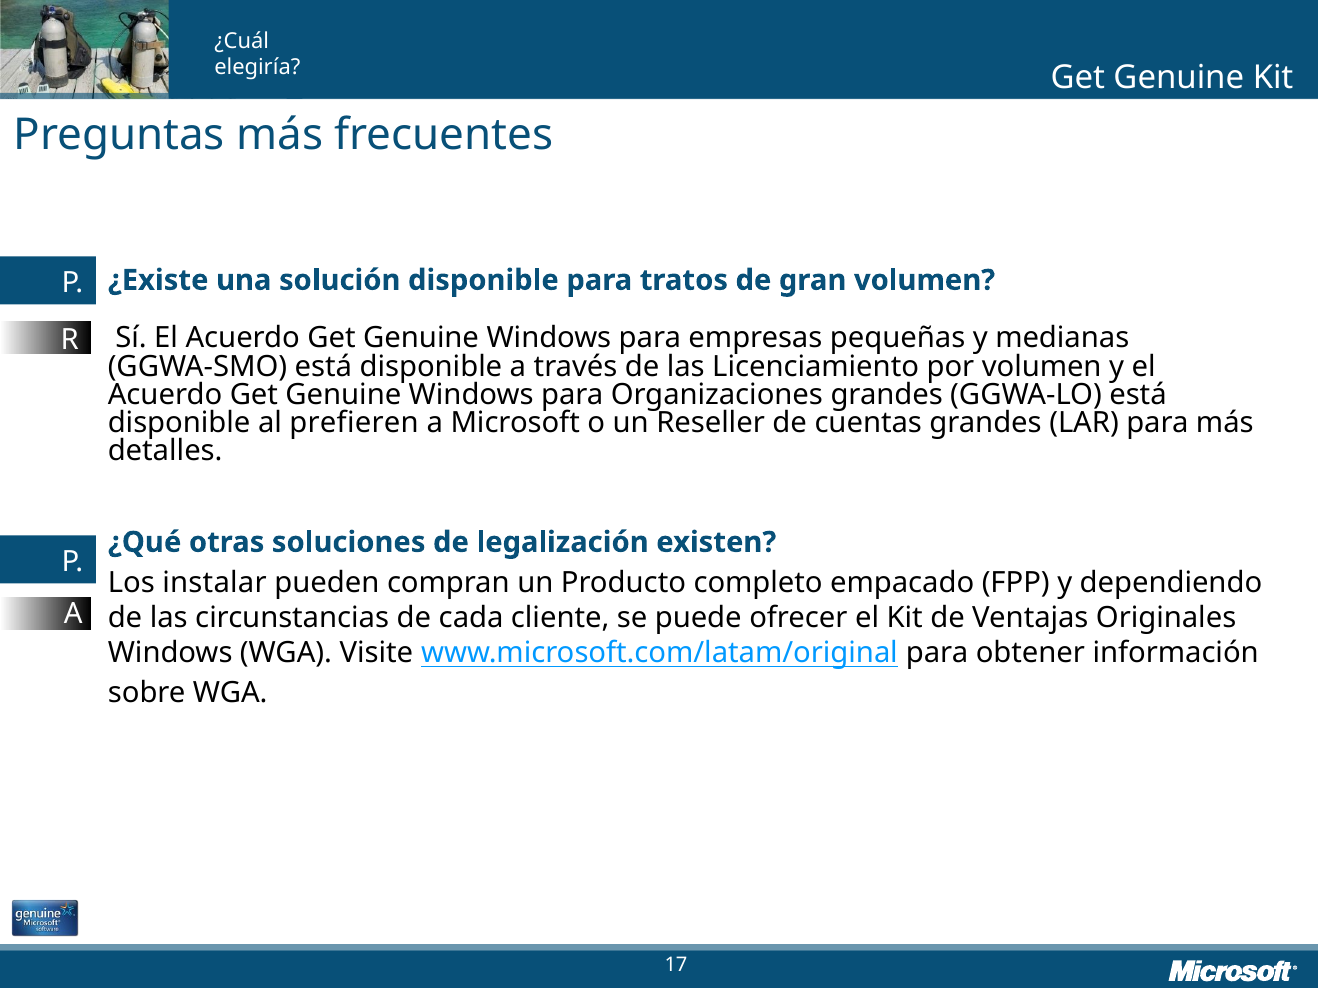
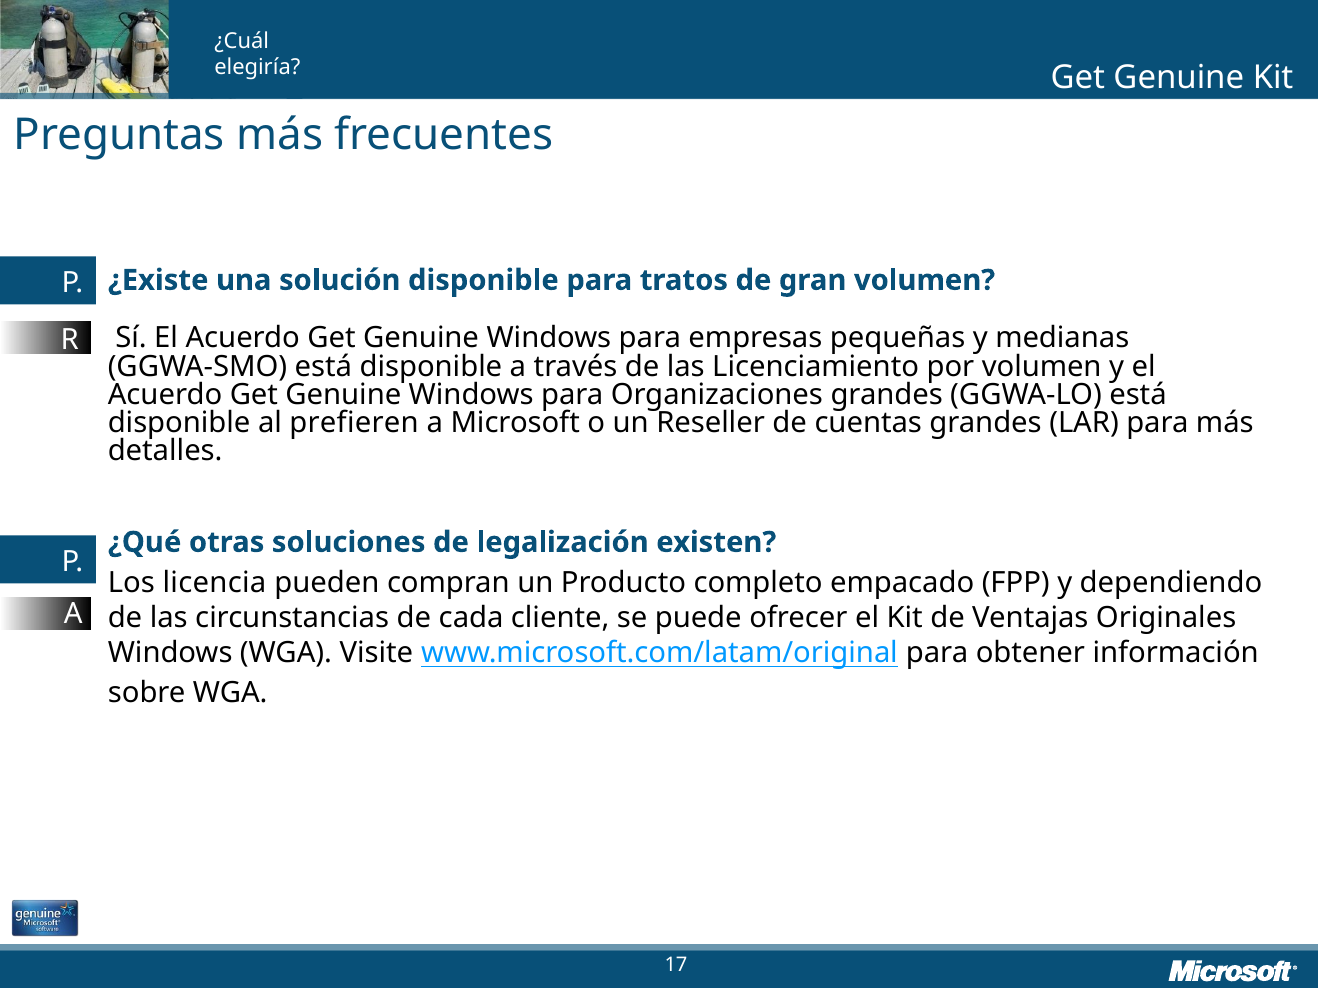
instalar: instalar -> licencia (214, 583)
